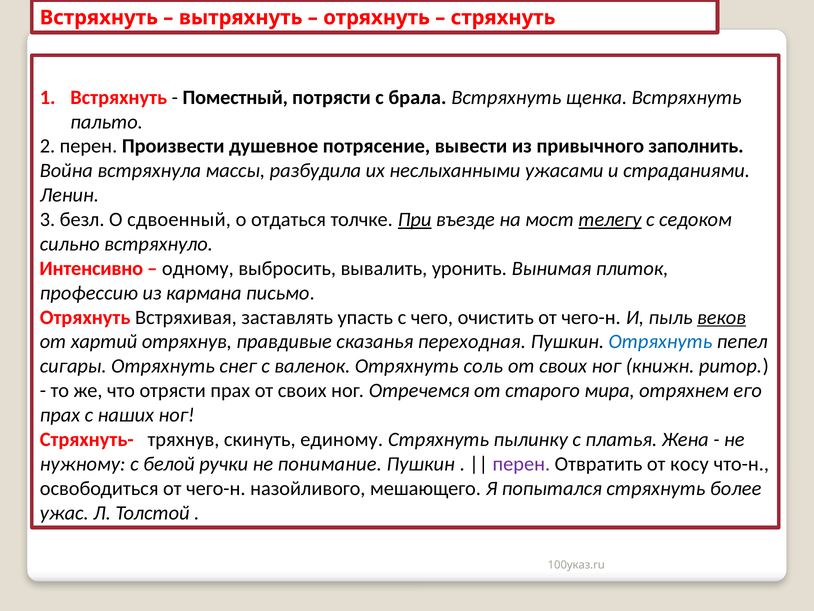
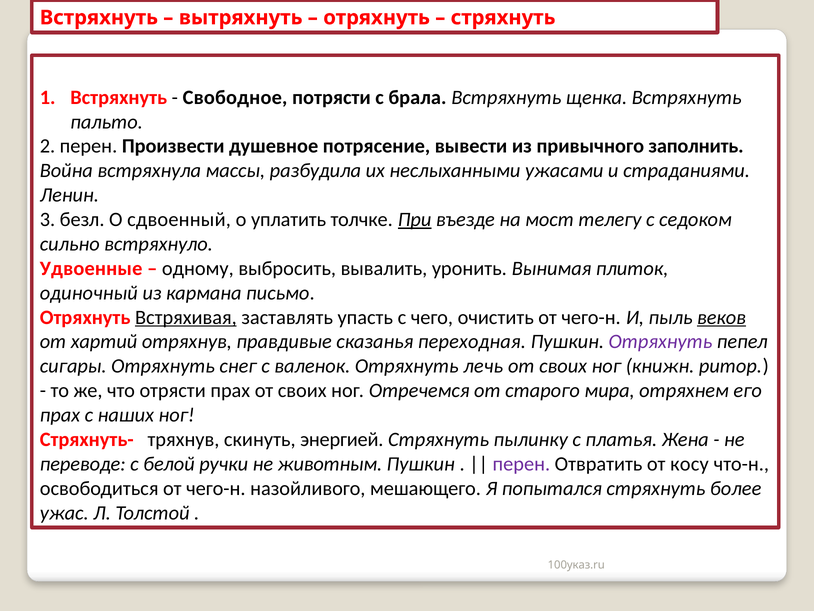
Поместный: Поместный -> Свободное (235, 97)
отдаться: отдаться -> уплатить (289, 219)
телегу underline: present -> none (610, 219)
Интенсивно: Интенсивно -> Удвоенные (91, 268)
профессию: профессию -> одиночный (89, 293)
Встряхивая underline: none -> present (186, 317)
Отряхнуть colour: blue -> purple (660, 341)
соль: соль -> лечь (483, 366)
единому: единому -> энергией (342, 439)
нужному: нужному -> переводе (83, 464)
понимание: понимание -> животным (330, 464)
